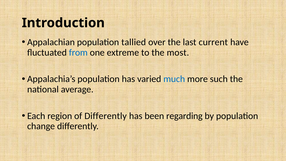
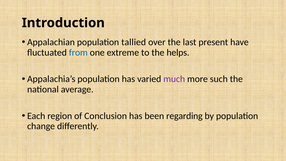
current: current -> present (213, 42)
most: most -> helps (178, 52)
much colour: blue -> purple (174, 79)
of Differently: Differently -> Conclusion (106, 116)
